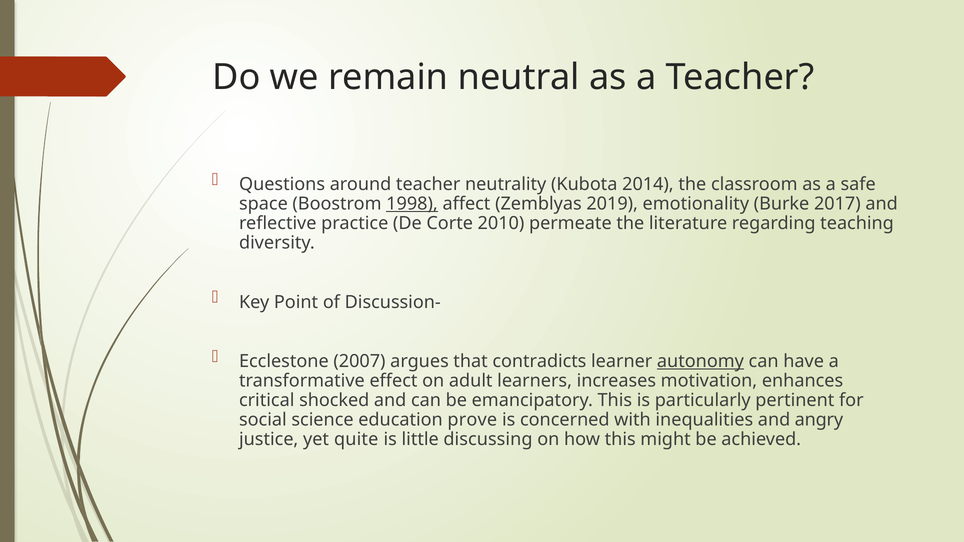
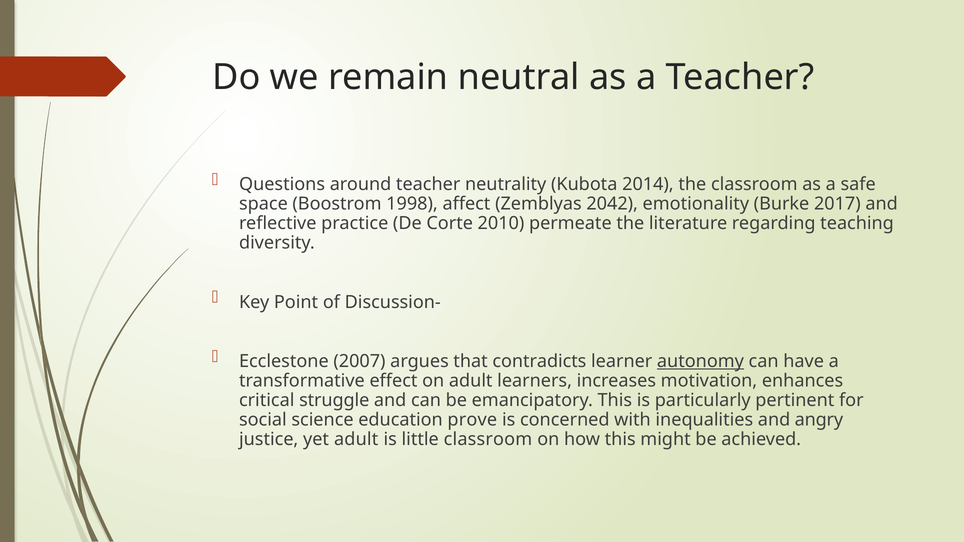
1998 underline: present -> none (412, 204)
2019: 2019 -> 2042 (612, 204)
shocked: shocked -> struggle (334, 401)
yet quite: quite -> adult (356, 440)
little discussing: discussing -> classroom (488, 440)
